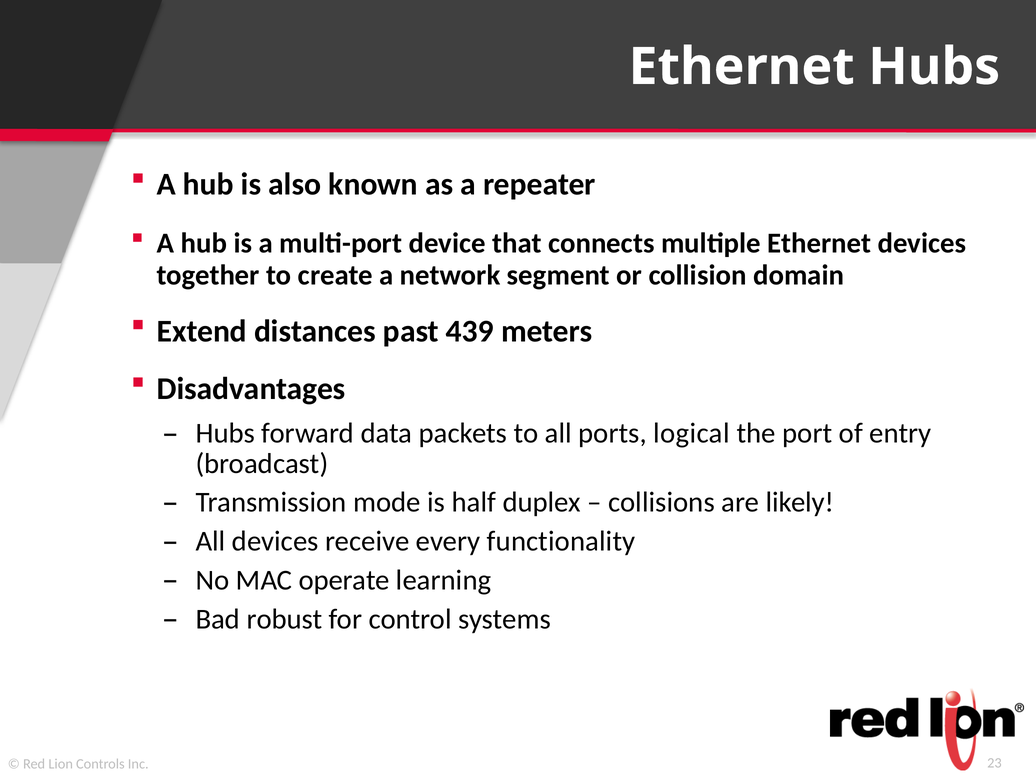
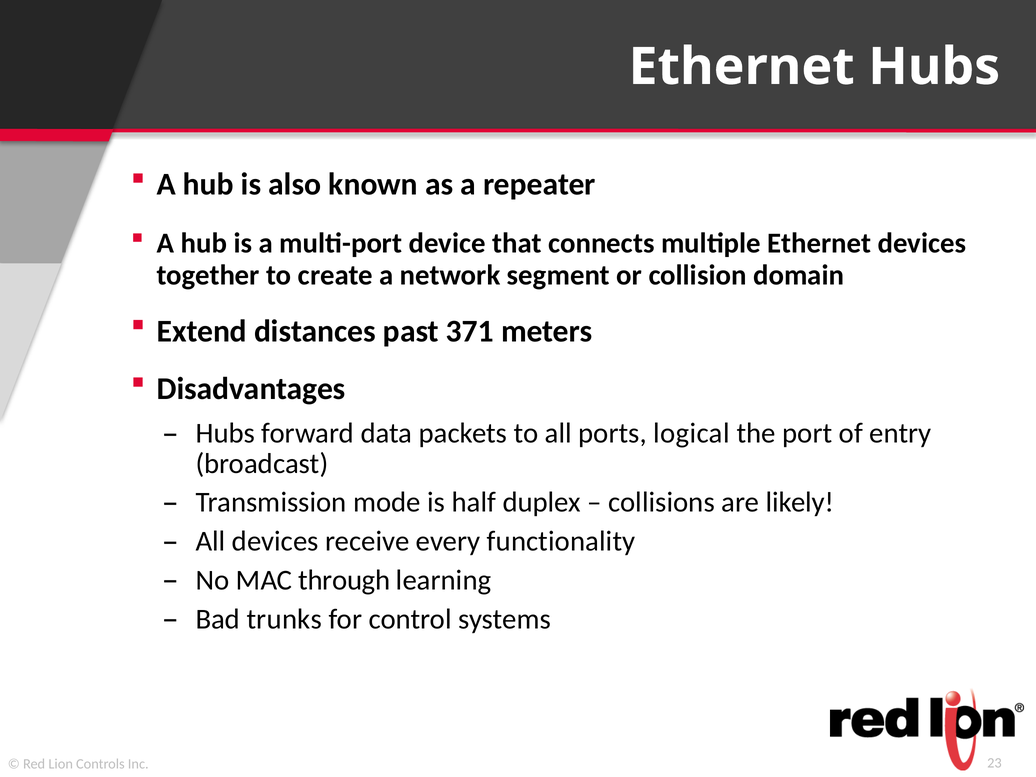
439: 439 -> 371 (470, 331)
operate: operate -> through (344, 580)
robust: robust -> trunks (284, 619)
